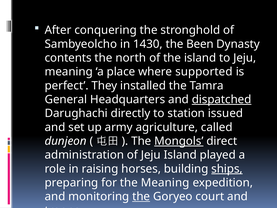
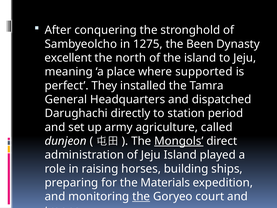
1430: 1430 -> 1275 (148, 44)
contents: contents -> excellent (68, 58)
dispatched underline: present -> none (222, 99)
issued: issued -> period (226, 113)
ships underline: present -> none (227, 169)
the Meaning: Meaning -> Materials (165, 182)
